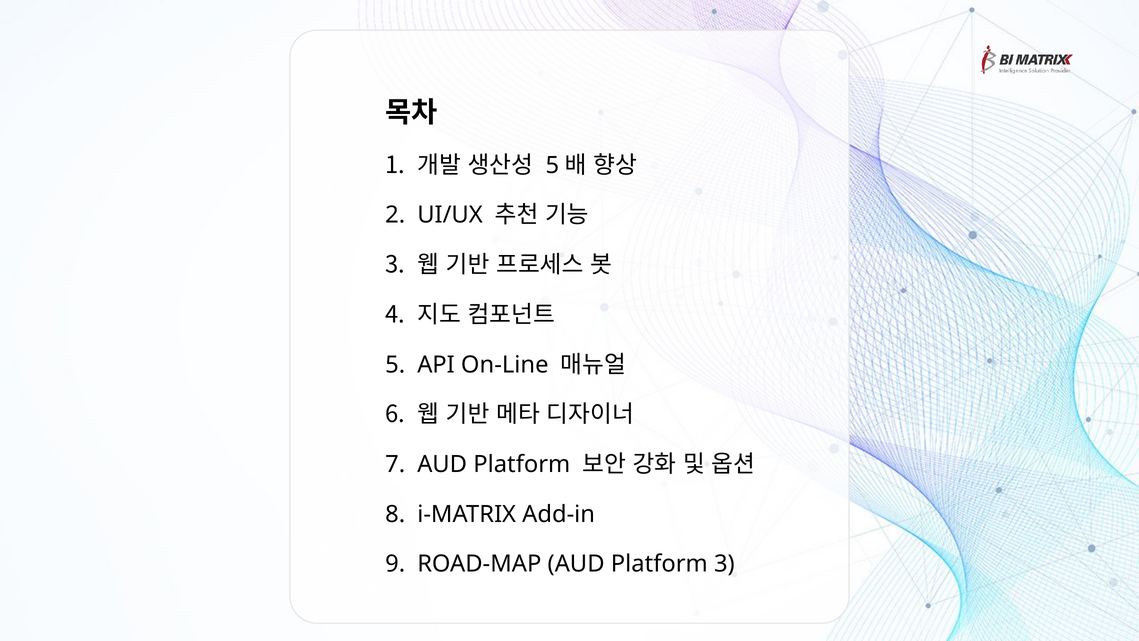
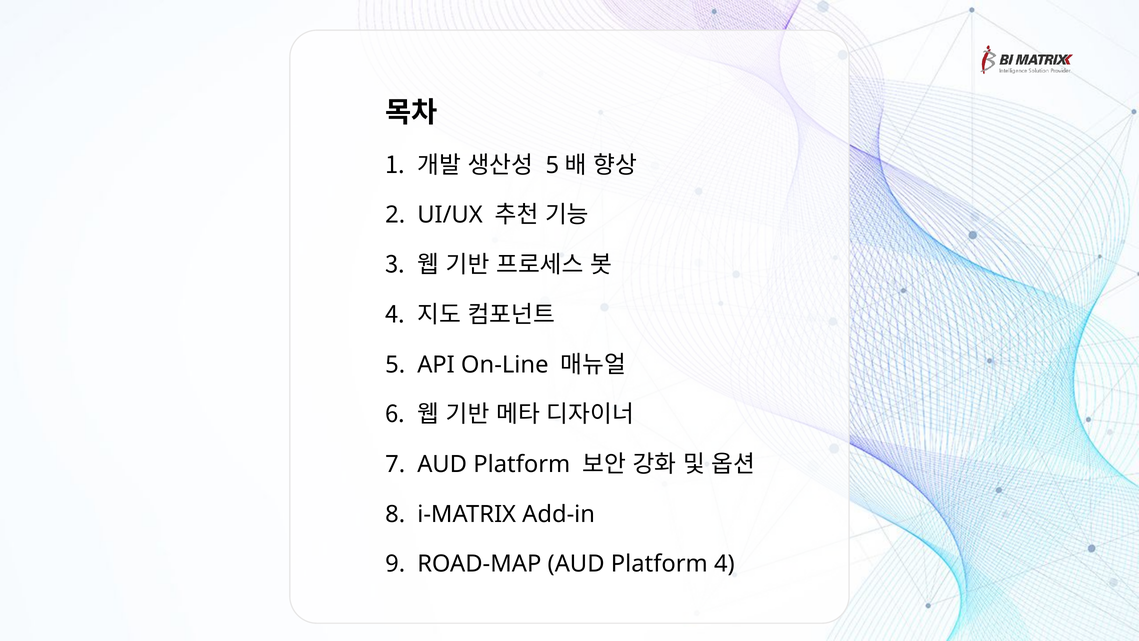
Platform 3: 3 -> 4 (724, 564)
